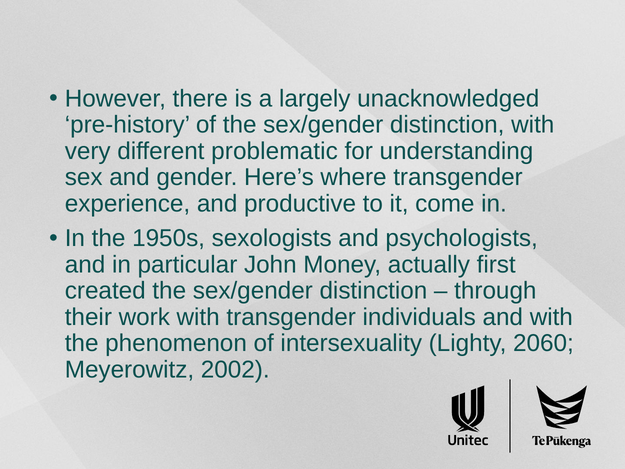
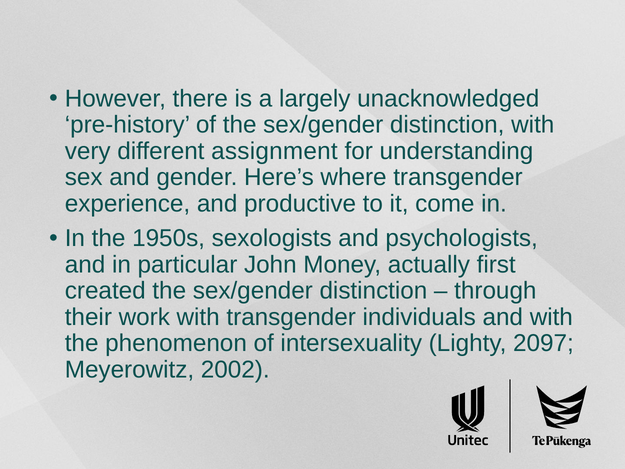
problematic: problematic -> assignment (274, 151)
2060: 2060 -> 2097 (543, 343)
